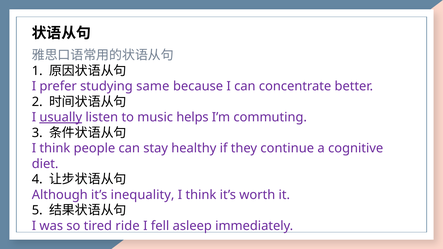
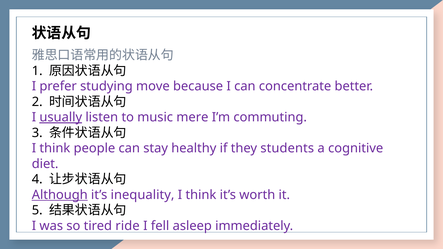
same: same -> move (153, 86)
helps: helps -> mere (192, 117)
continue: continue -> students (287, 148)
Although underline: none -> present (60, 195)
